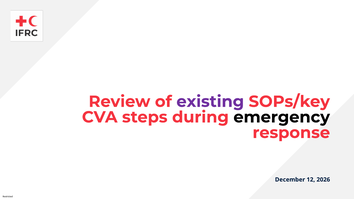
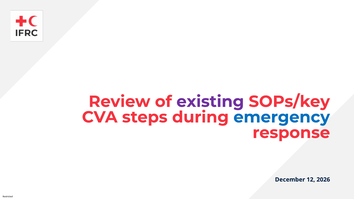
emergency colour: black -> blue (282, 117)
